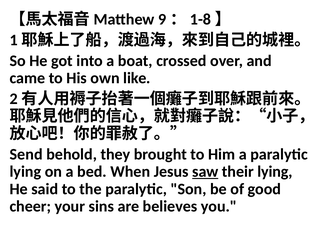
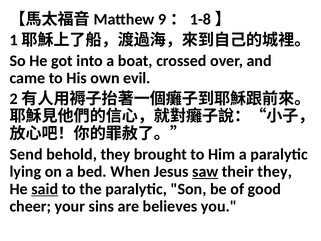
like: like -> evil (137, 78)
their lying: lying -> they (275, 171)
said underline: none -> present (45, 189)
